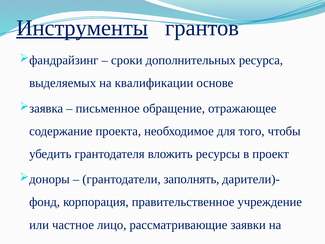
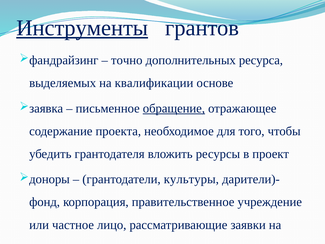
сроки: сроки -> точно (127, 60)
обращение underline: none -> present (174, 108)
заполнять: заполнять -> культуры (191, 179)
